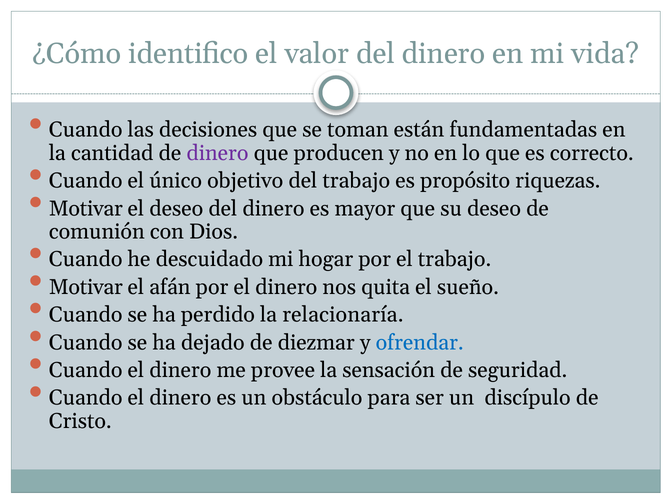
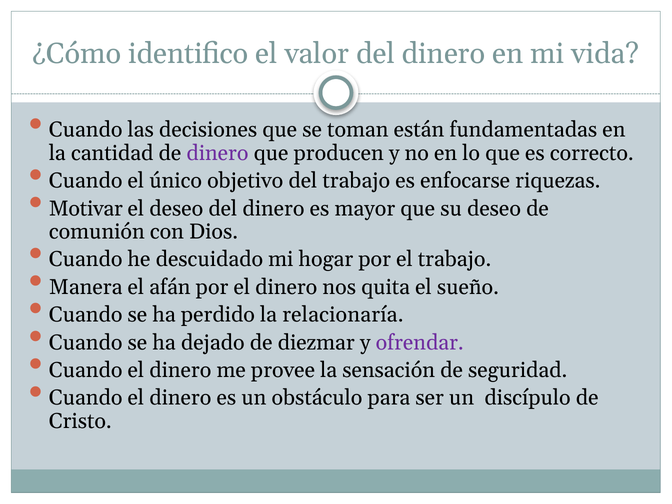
propósito: propósito -> enfocarse (465, 181)
Motivar: Motivar -> Manera (86, 287)
ofrendar colour: blue -> purple (420, 342)
